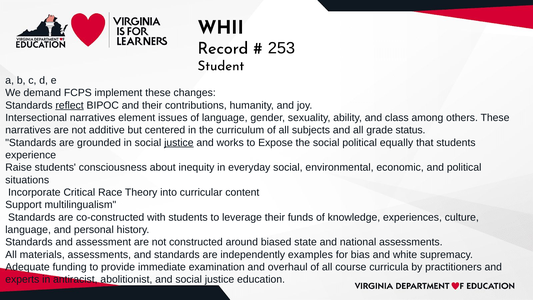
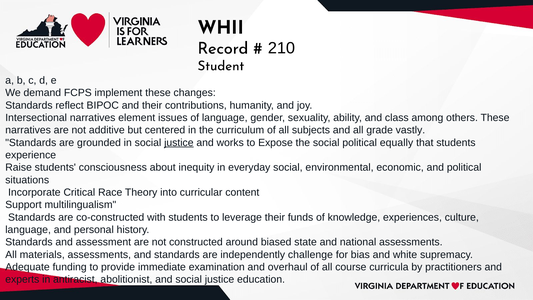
253: 253 -> 210 (281, 48)
reflect underline: present -> none (70, 105)
status: status -> vastly (410, 130)
examples: examples -> challenge (310, 255)
